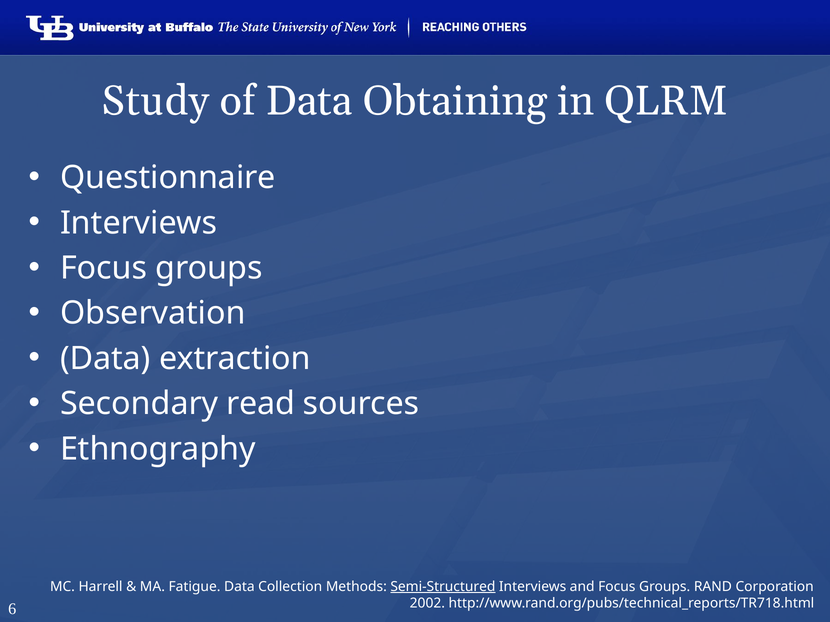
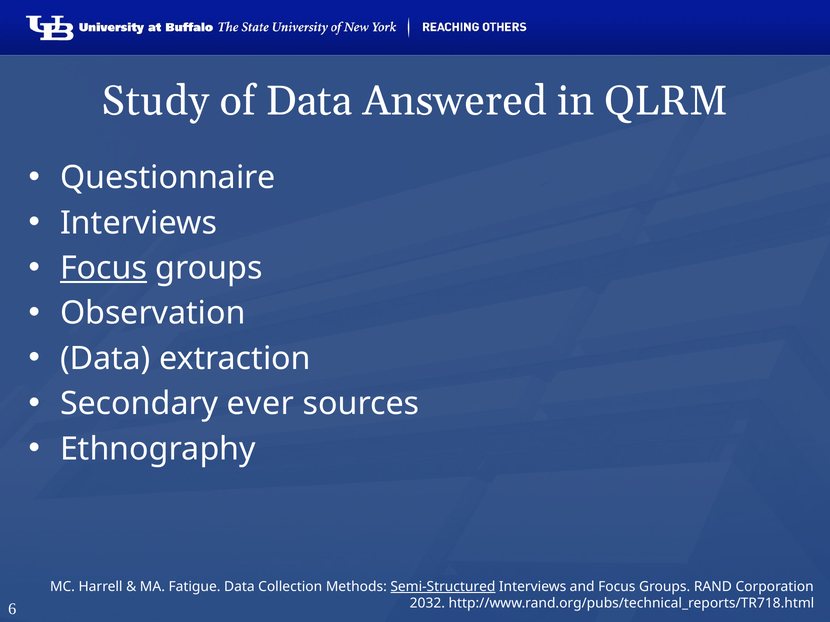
Obtaining: Obtaining -> Answered (455, 101)
Focus underline: none -> present (104, 268)
read: read -> ever (260, 404)
2002: 2002 -> 2032 (427, 604)
